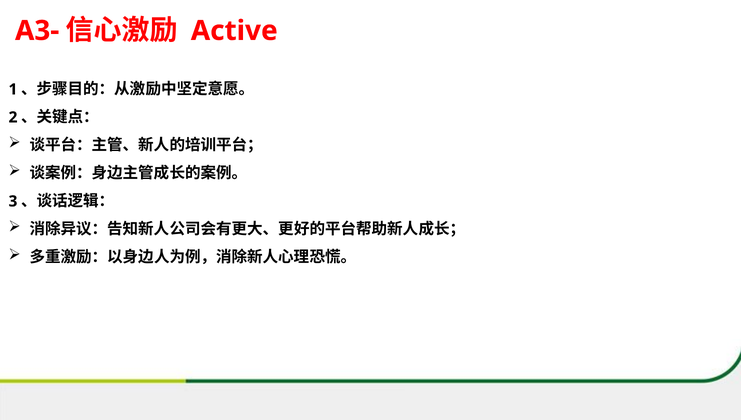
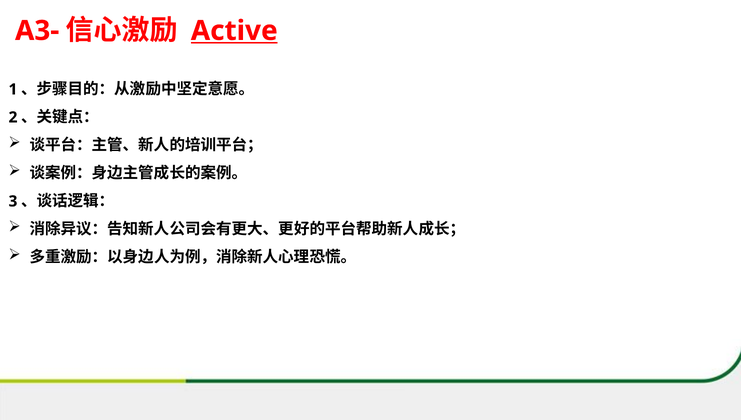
Active underline: none -> present (234, 31)
